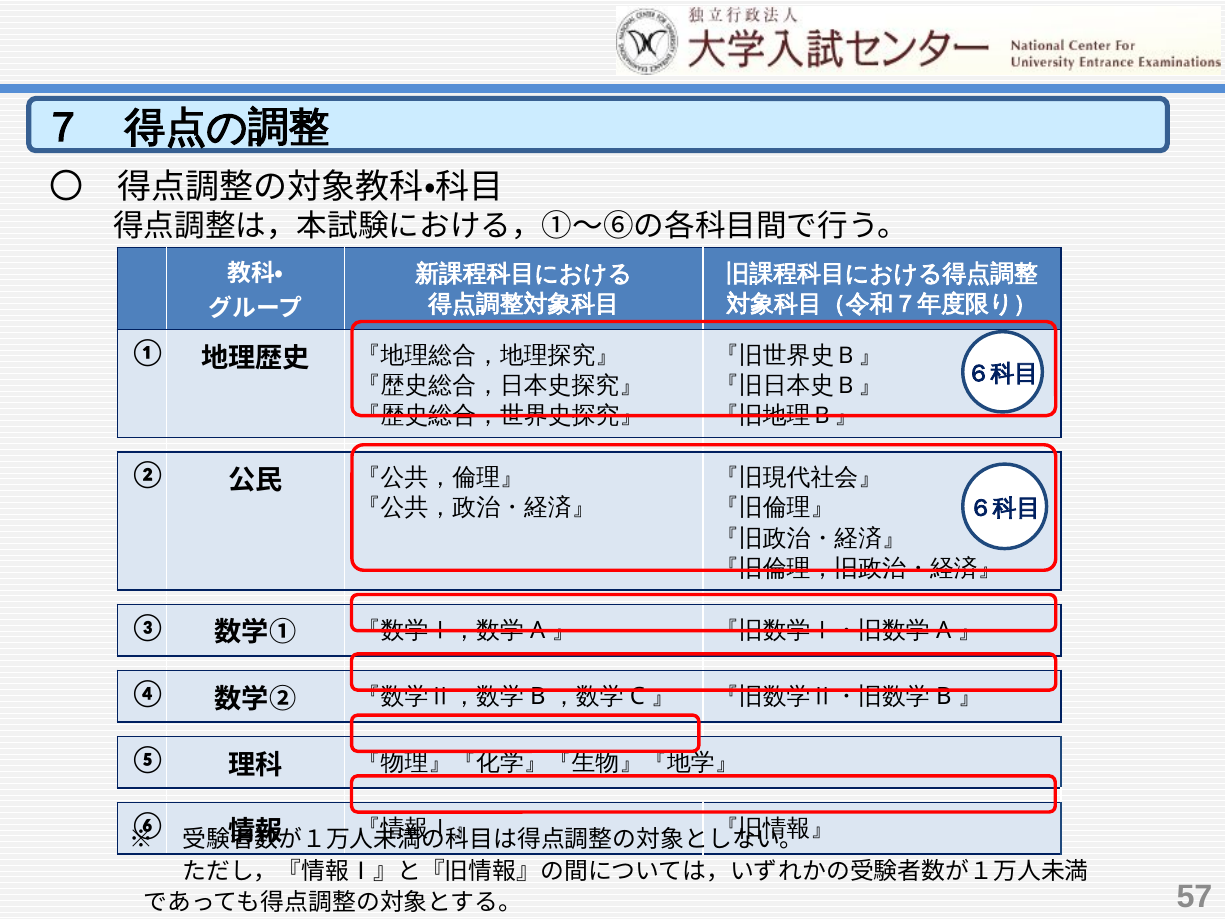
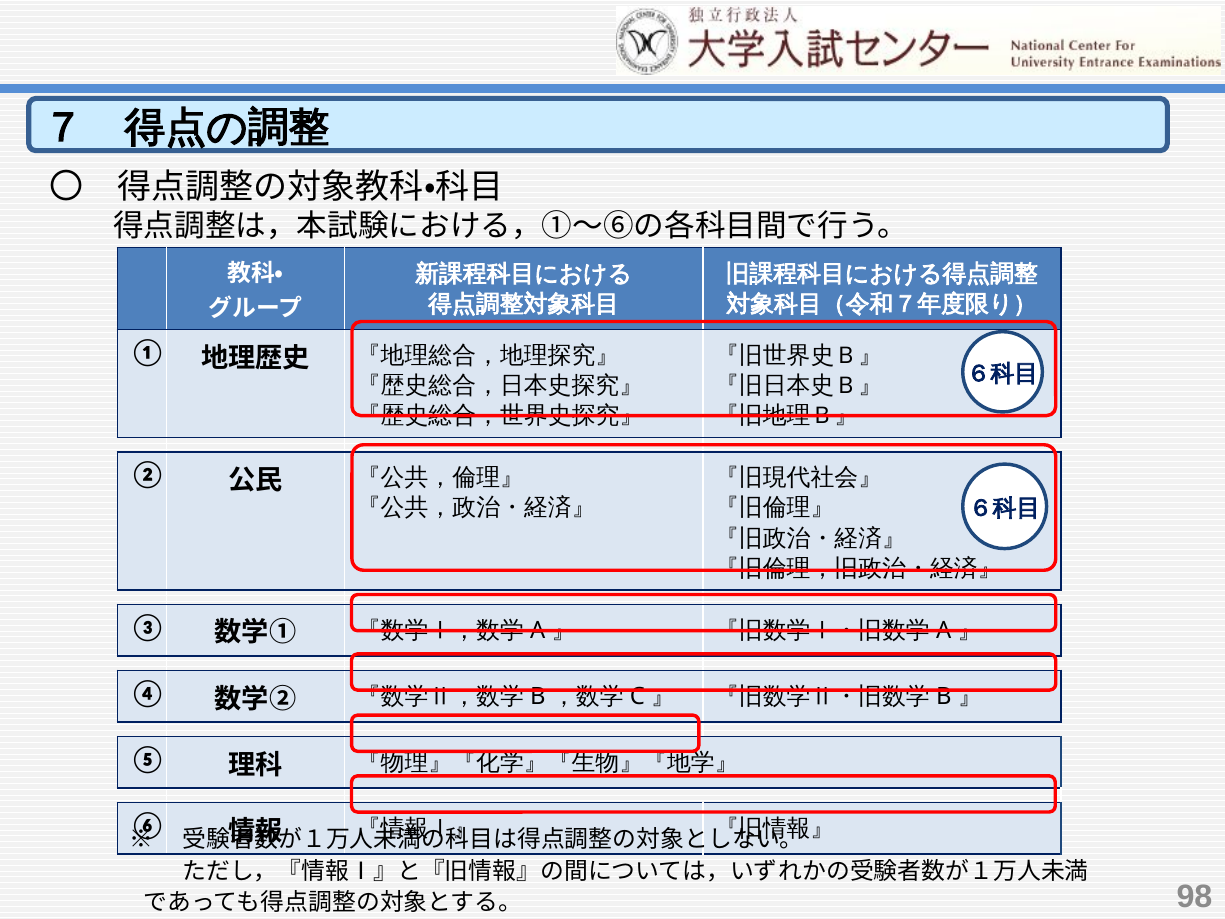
57: 57 -> 98 (1194, 896)
